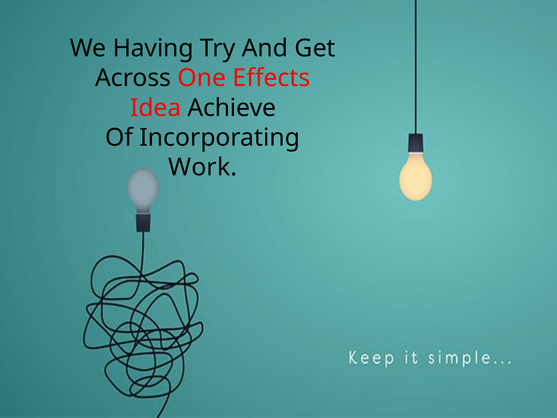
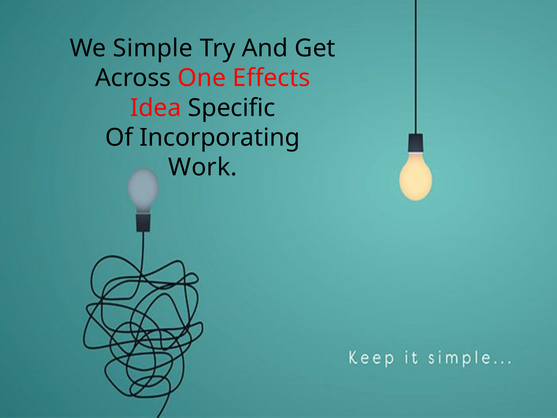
Having: Having -> Simple (153, 48)
Achieve: Achieve -> Specific (232, 108)
